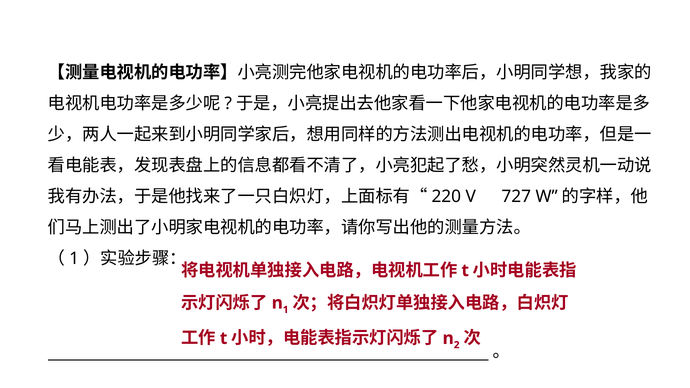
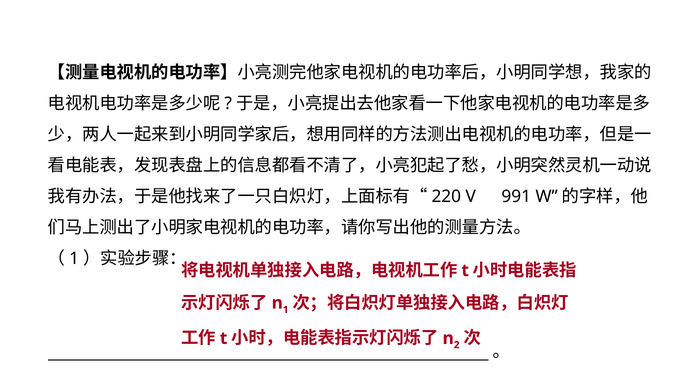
727: 727 -> 991 (516, 197)
